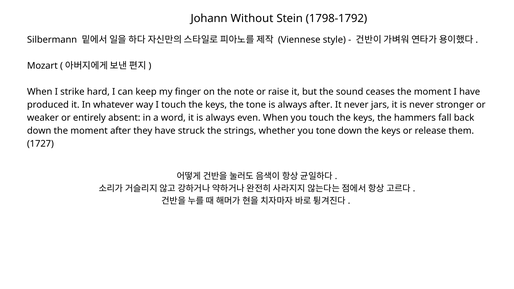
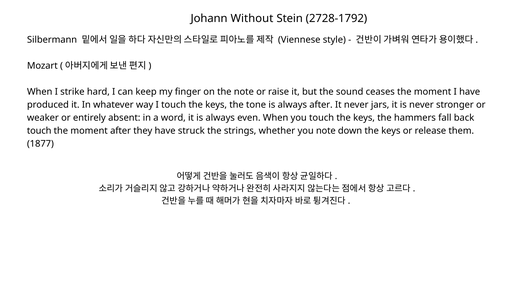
1798-1792: 1798-1792 -> 2728-1792 (336, 18)
down: down -> touch (39, 131)
you tone: tone -> note (326, 131)
1727: 1727 -> 1877 (40, 144)
